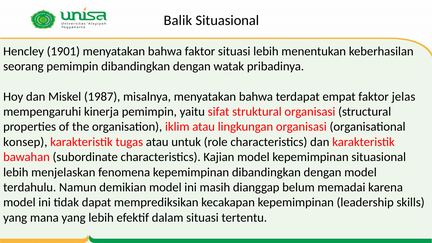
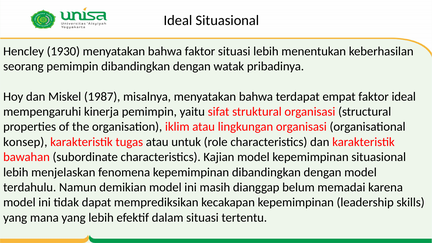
Balik: Balik -> Ideal (178, 20)
1901: 1901 -> 1930 (63, 51)
faktor jelas: jelas -> ideal (404, 97)
